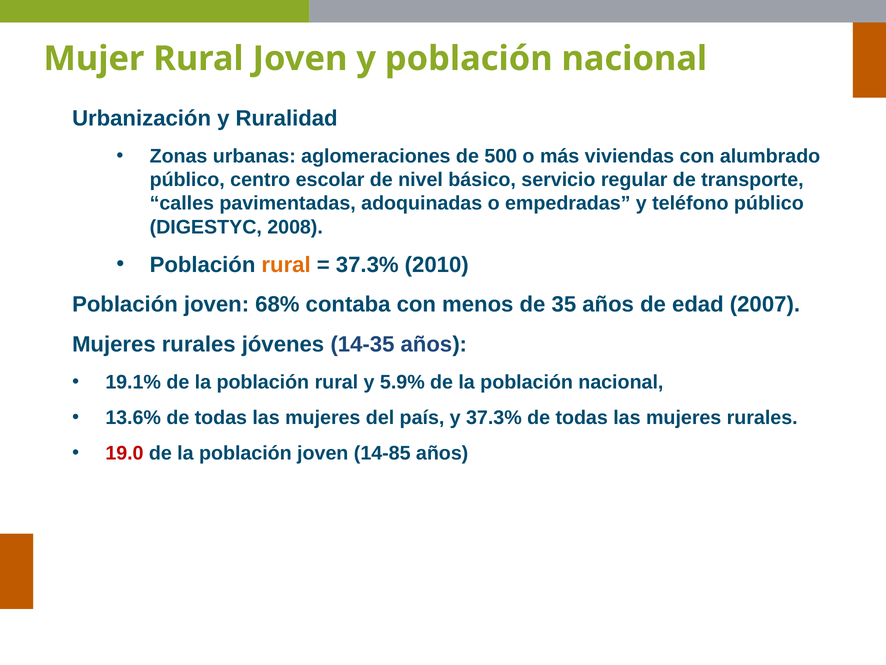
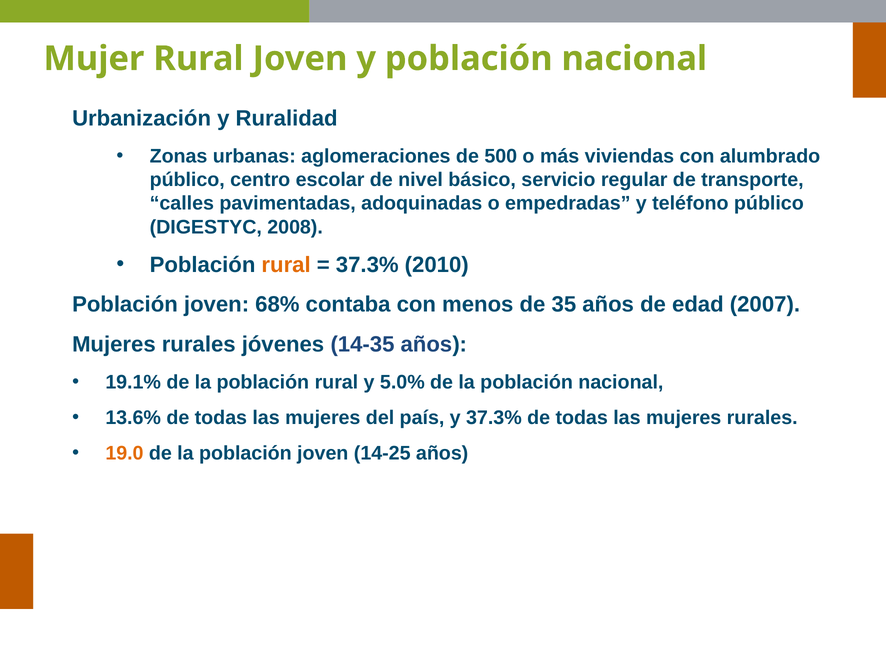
5.9%: 5.9% -> 5.0% (402, 382)
19.0 colour: red -> orange (124, 453)
14-85: 14-85 -> 14-25 (382, 453)
